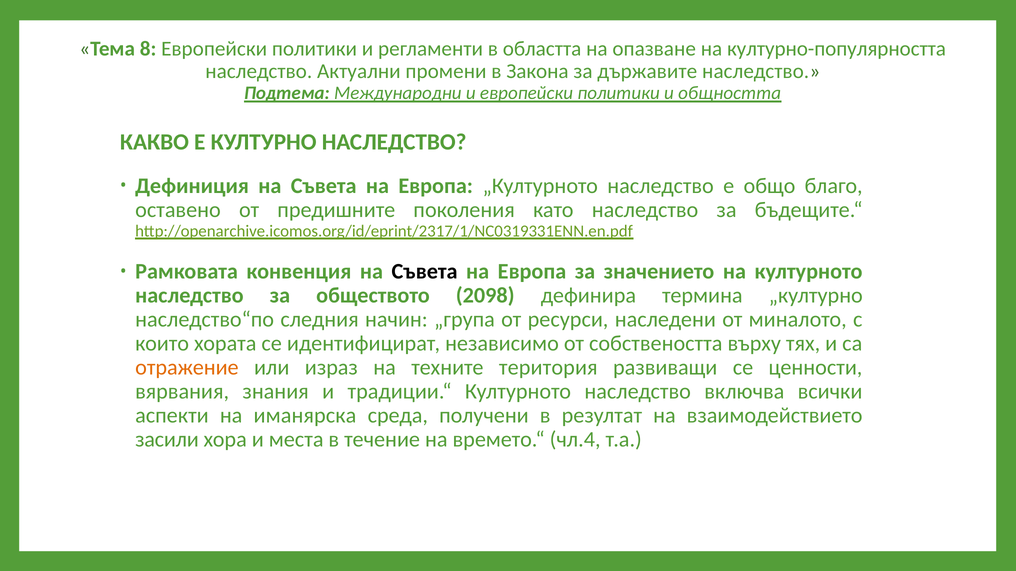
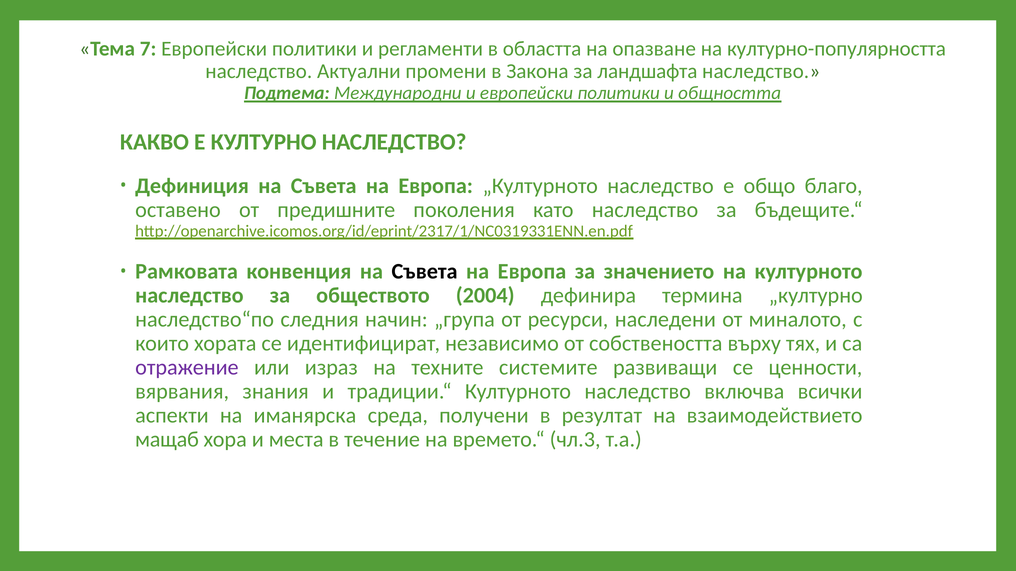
8: 8 -> 7 (148, 49)
държавите: държавите -> ландшафта (647, 71)
2098: 2098 -> 2004 (485, 296)
отражение colour: orange -> purple (187, 368)
територия: територия -> системите (548, 368)
засили: засили -> мащаб (167, 440)
чл.4: чл.4 -> чл.3 (575, 440)
